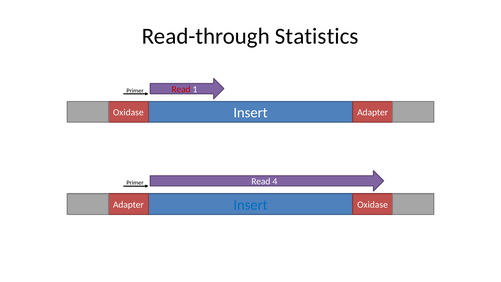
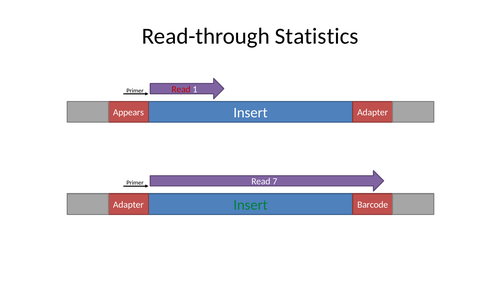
Oxidase: Oxidase -> Appears (128, 112)
4: 4 -> 7 (275, 181)
Insert colour: blue -> green (250, 205)
Adapter Oxidase: Oxidase -> Barcode (373, 205)
